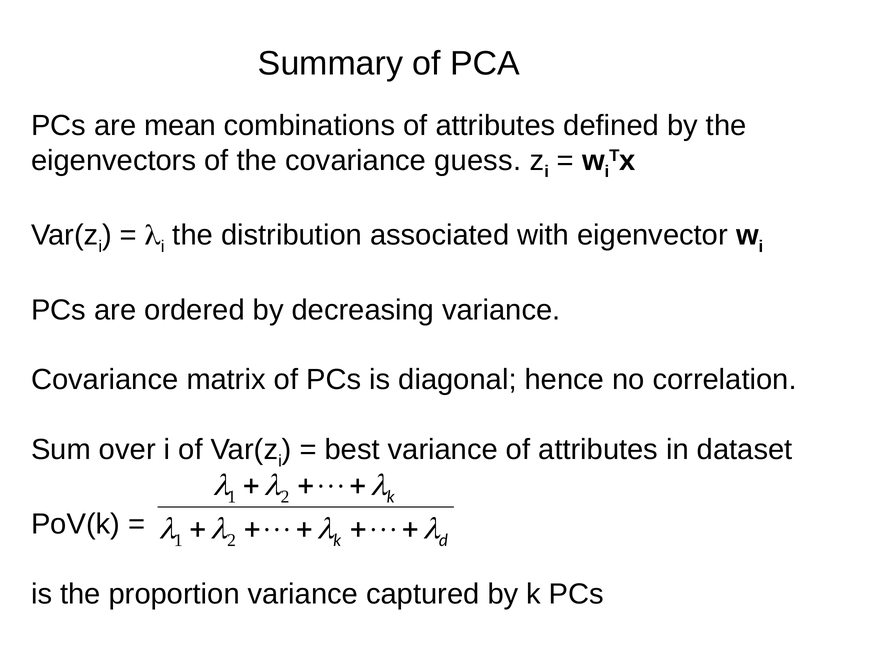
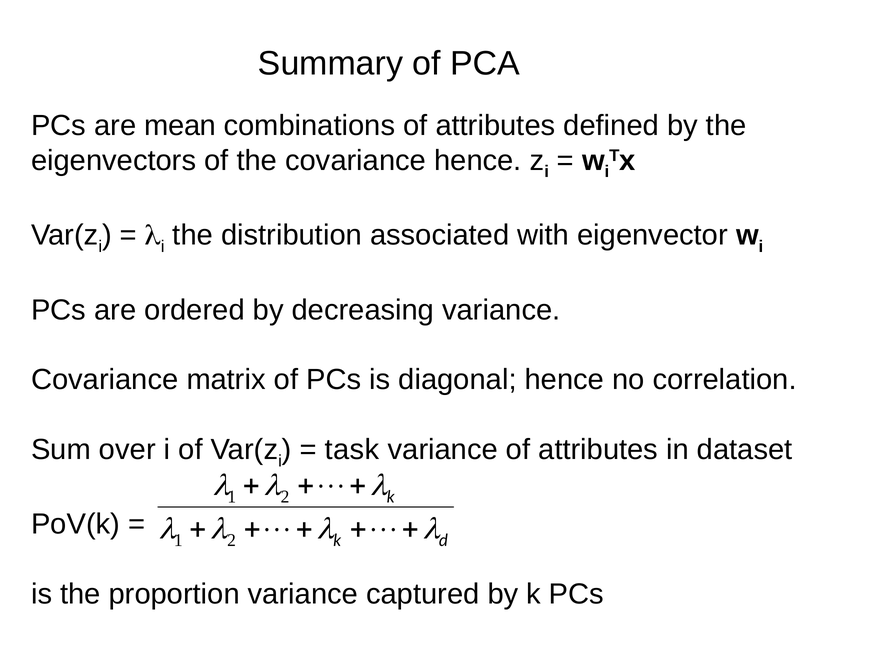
covariance guess: guess -> hence (478, 161)
best: best -> task (352, 450)
